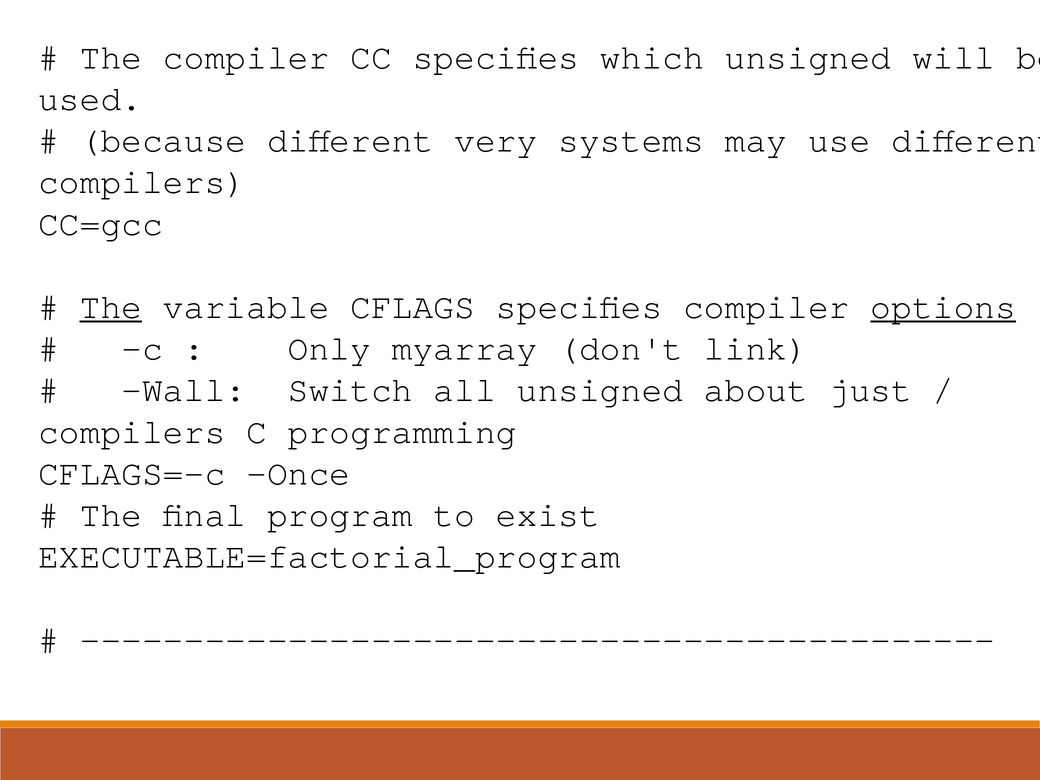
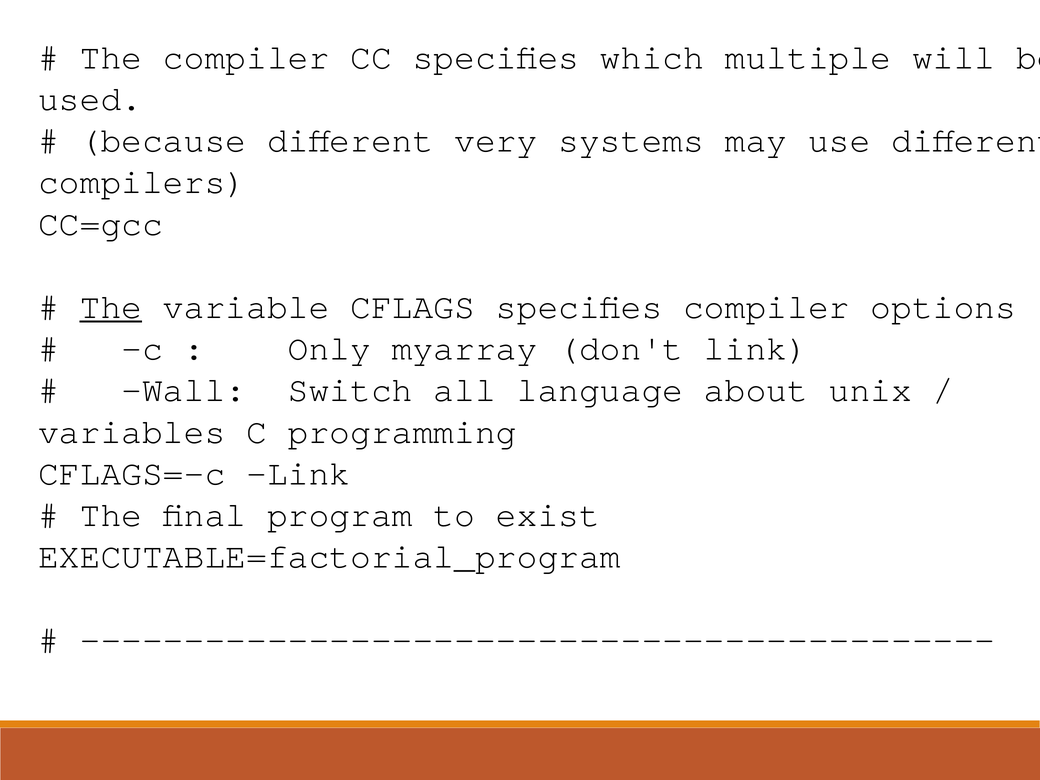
which unsigned: unsigned -> multiple (808, 57)
options underline: present -> none (943, 307)
all unsigned: unsigned -> language (600, 390)
just: just -> unix (870, 390)
compilers: compilers -> variables (132, 432)
CFLAGS=-c Once: Once -> Link (298, 473)
